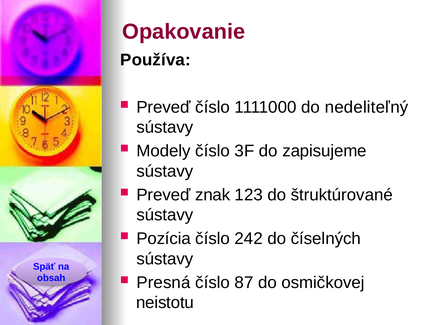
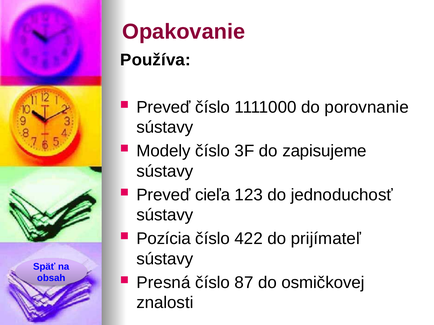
nedeliteľný: nedeliteľný -> porovnanie (367, 107)
znak: znak -> cieľa (213, 195)
štruktúrované: štruktúrované -> jednoduchosť (342, 195)
242: 242 -> 422 (249, 239)
číselných: číselných -> prijímateľ (326, 239)
neistotu: neistotu -> znalosti (165, 303)
